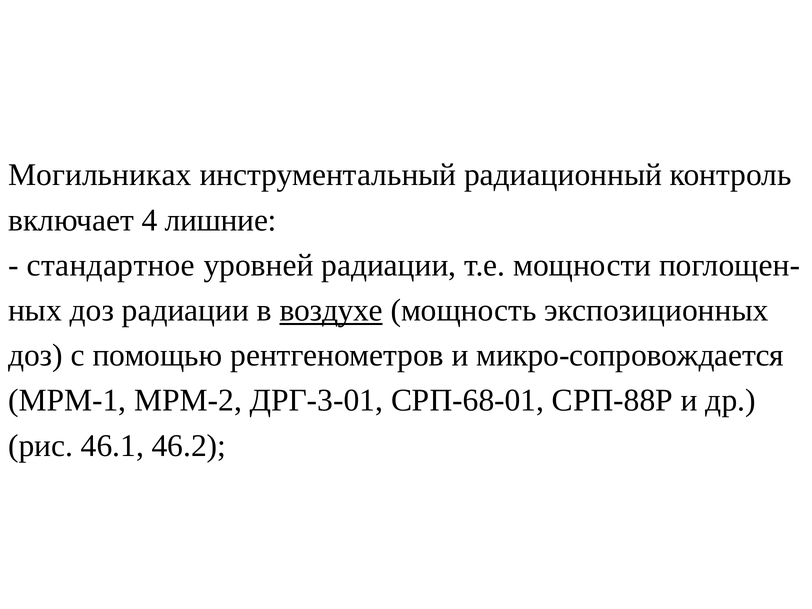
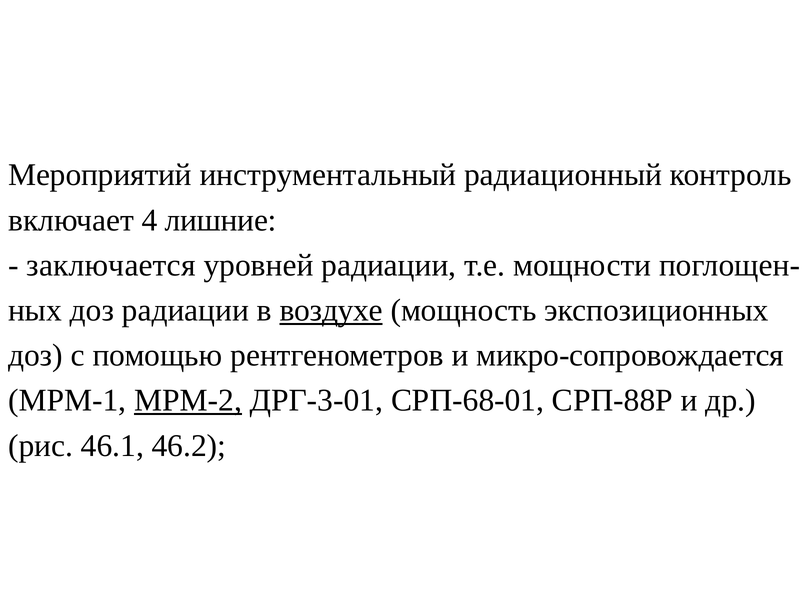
Могильниках: Могильниках -> Мероприятий (100, 175)
стандартное: стандартное -> заключается (111, 265)
МРМ-2 underline: none -> present (188, 401)
